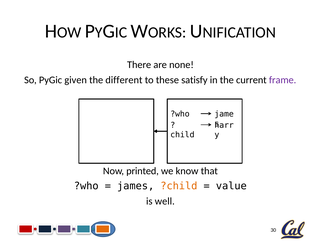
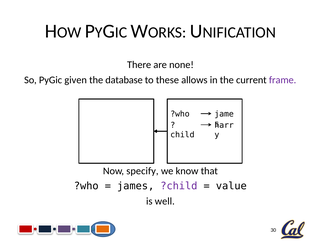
different: different -> database (124, 80)
satisfy: satisfy -> allows (194, 80)
printed: printed -> specify (142, 171)
?child colour: orange -> purple (179, 186)
